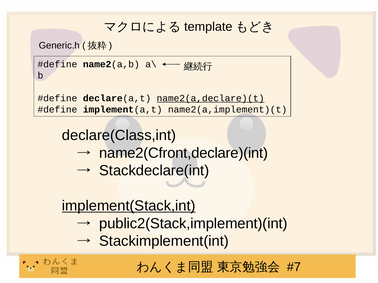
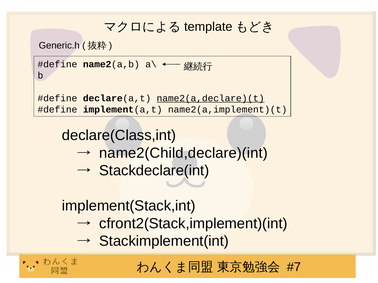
name2(Cfront,declare)(int: name2(Cfront,declare)(int -> name2(Child,declare)(int (183, 153)
implement(Stack,int underline: present -> none (129, 206)
public2(Stack,implement)(int: public2(Stack,implement)(int -> cfront2(Stack,implement)(int (193, 224)
